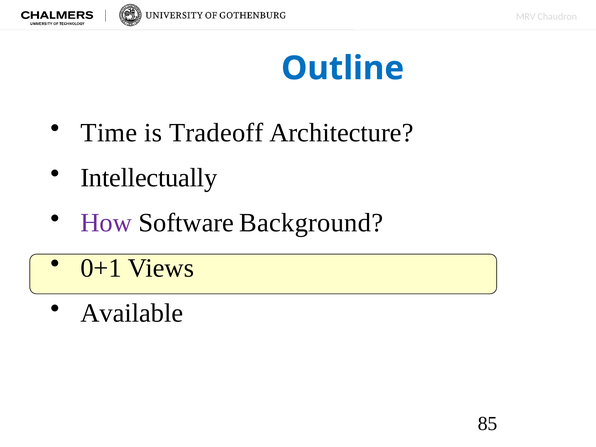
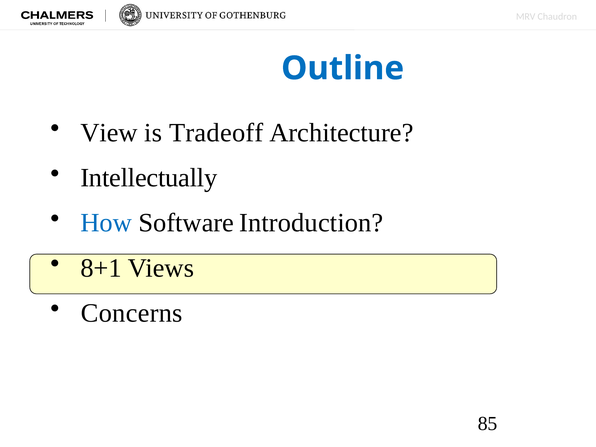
Time: Time -> View (109, 133)
How colour: purple -> blue (106, 223)
Background: Background -> Introduction (311, 223)
0+1: 0+1 -> 8+1 (101, 268)
Available: Available -> Concerns (132, 313)
